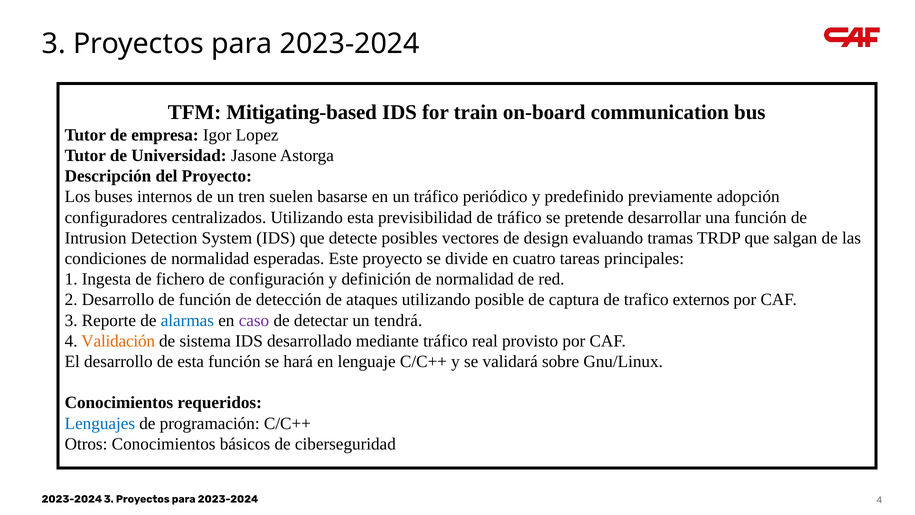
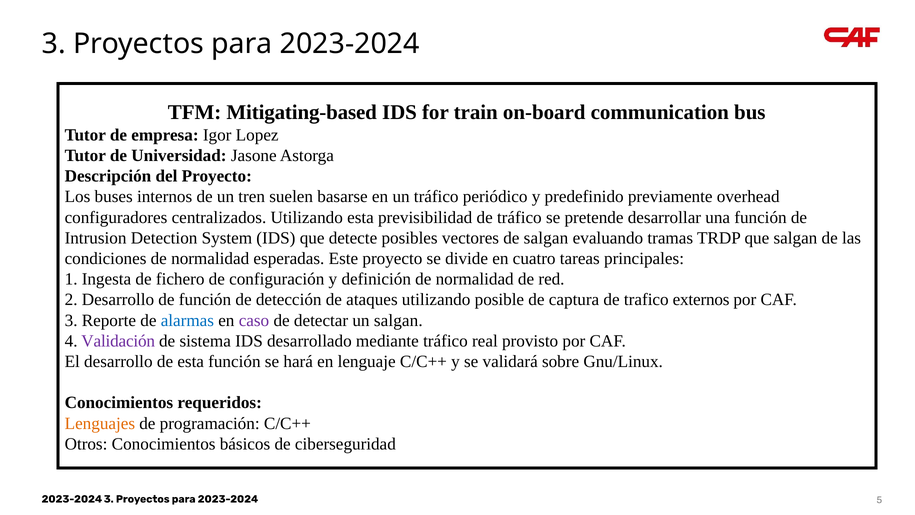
adopción: adopción -> overhead (748, 197)
de design: design -> salgan (546, 238)
un tendrá: tendrá -> salgan (398, 320)
Validación colour: orange -> purple (118, 341)
Lenguajes colour: blue -> orange (100, 423)
2023-2024 4: 4 -> 5 (879, 500)
